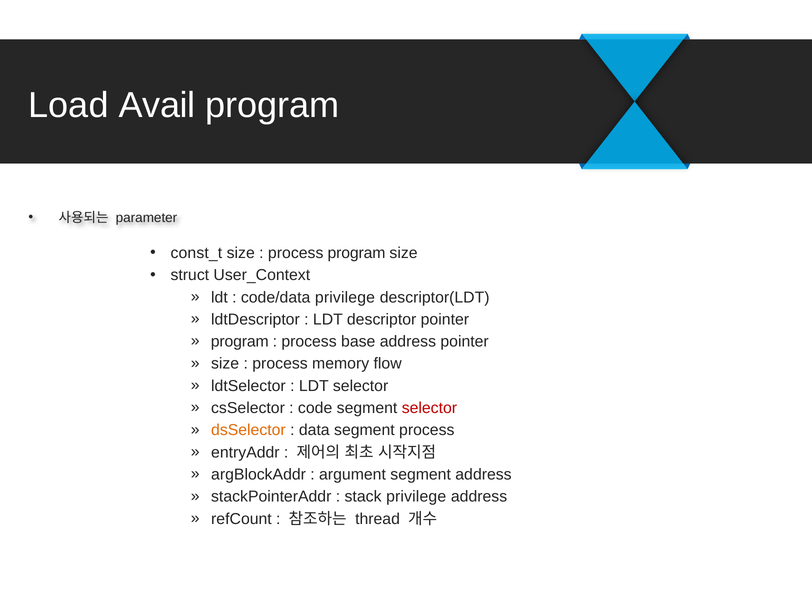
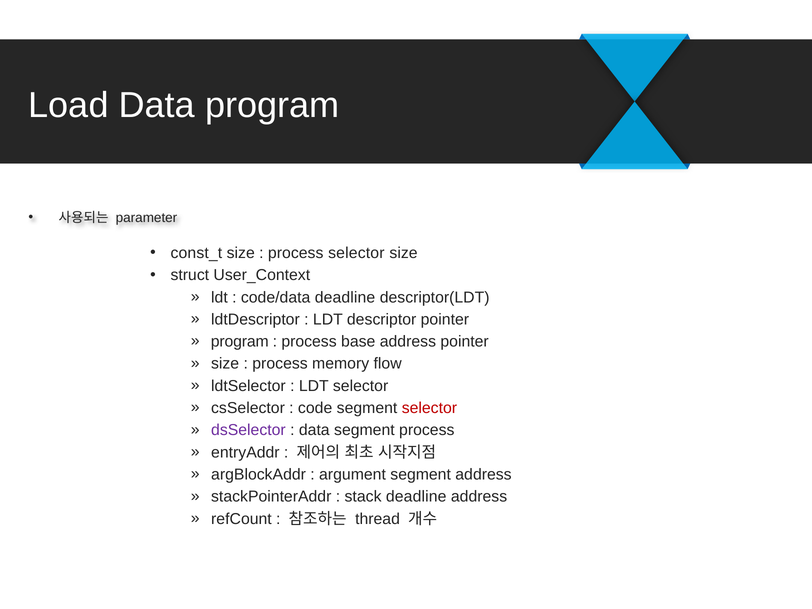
Load Avail: Avail -> Data (157, 105)
process program: program -> selector (356, 253)
code/data privilege: privilege -> deadline (345, 297)
dsSelector colour: orange -> purple (248, 430)
stack privilege: privilege -> deadline (416, 497)
